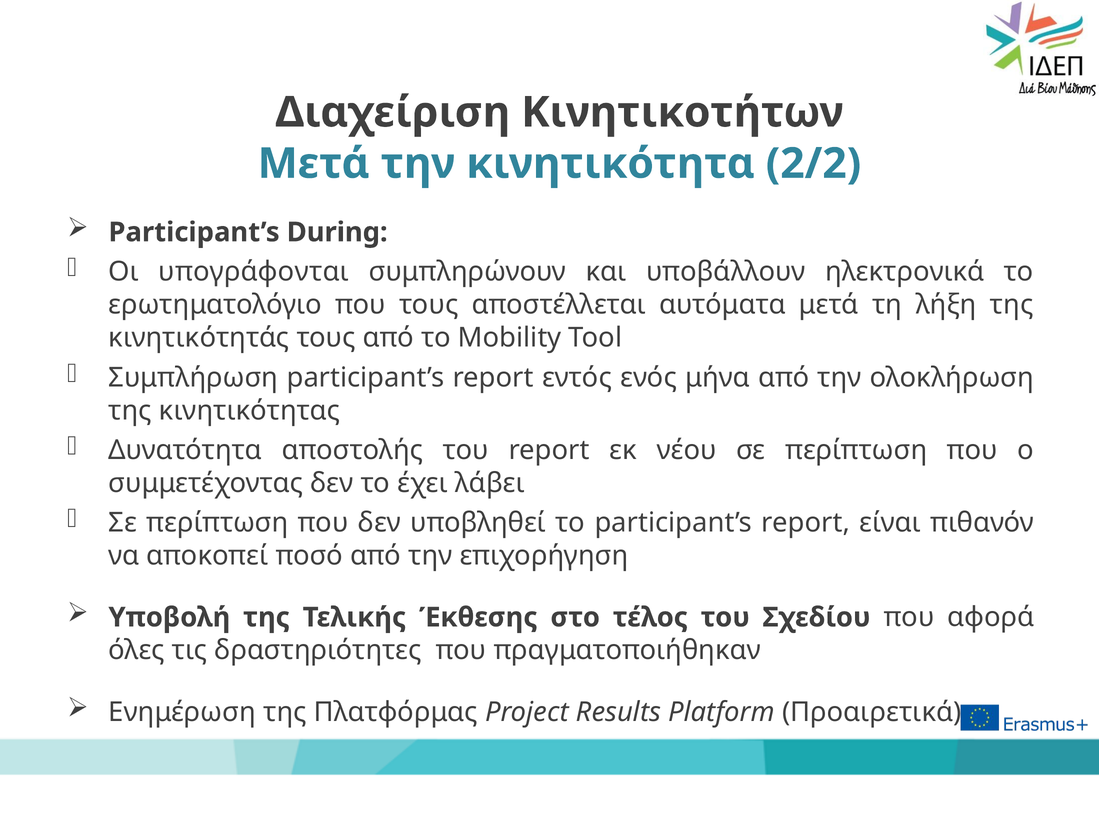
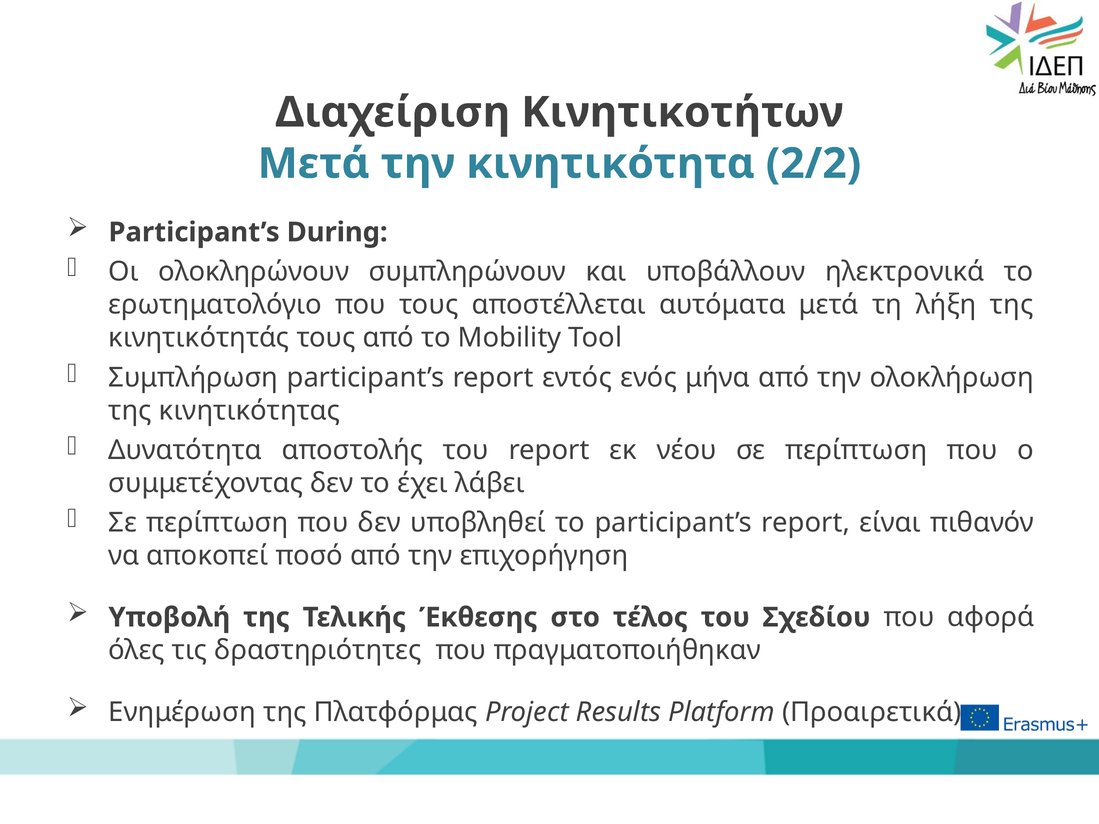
υπογράφονται: υπογράφονται -> ολοκληρώνουν (254, 272)
